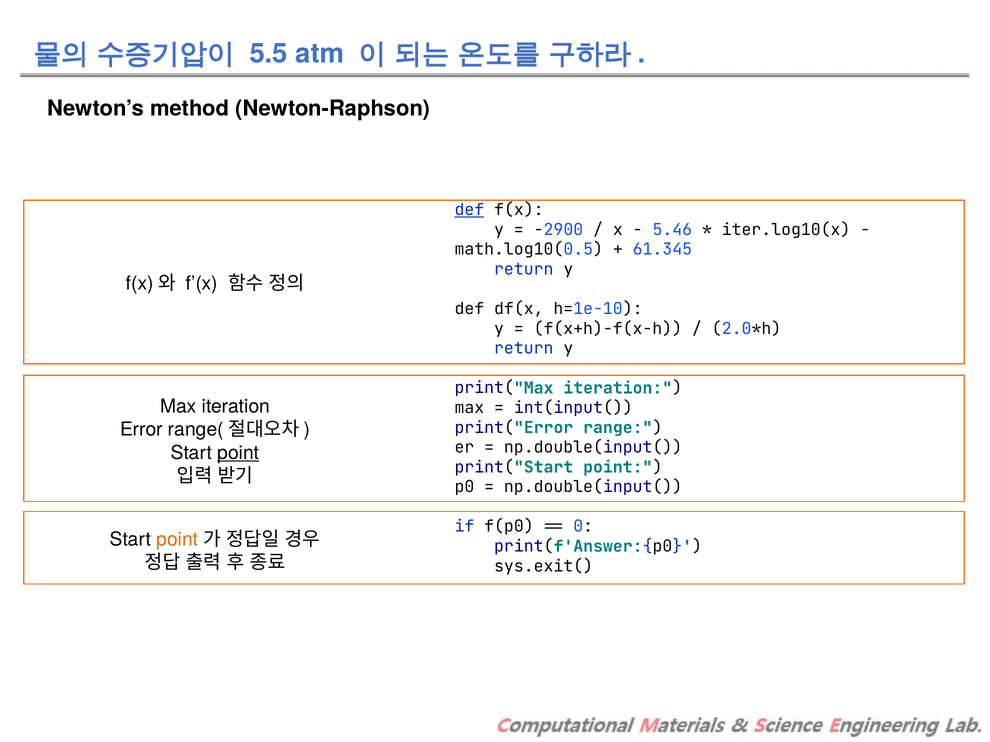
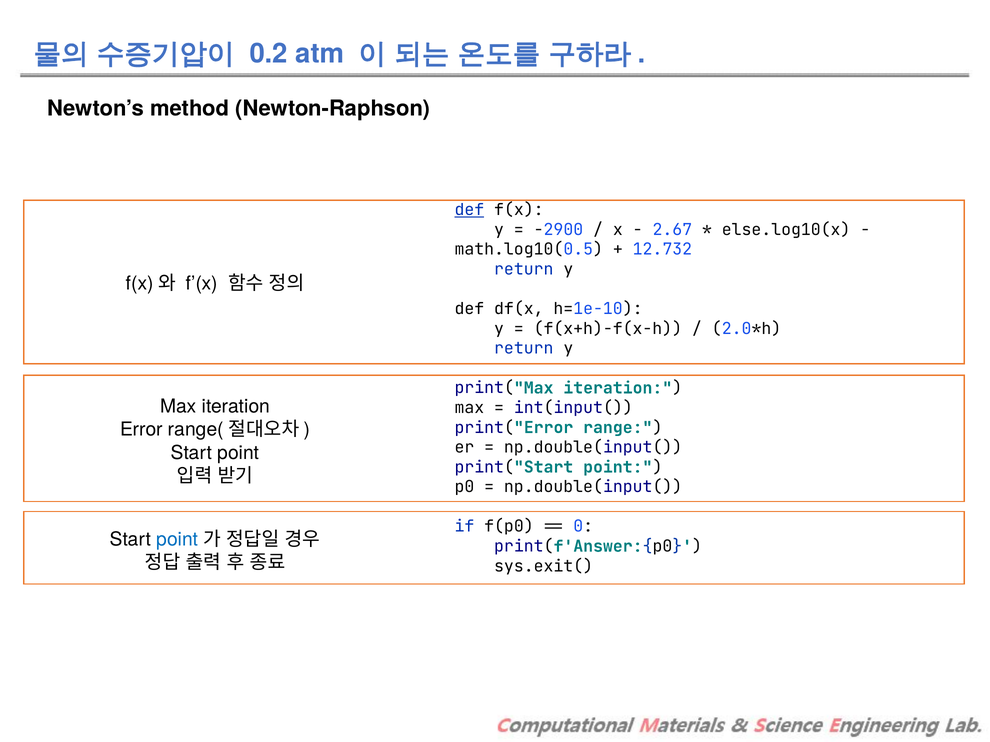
5.5: 5.5 -> 0.2 (269, 54)
5.46: 5.46 -> 2.67 (672, 230)
iter.log10(x: iter.log10(x -> else.log10(x (786, 230)
61.345: 61.345 -> 12.732 (662, 250)
point underline: present -> none (238, 453)
point colour: orange -> blue (177, 540)
